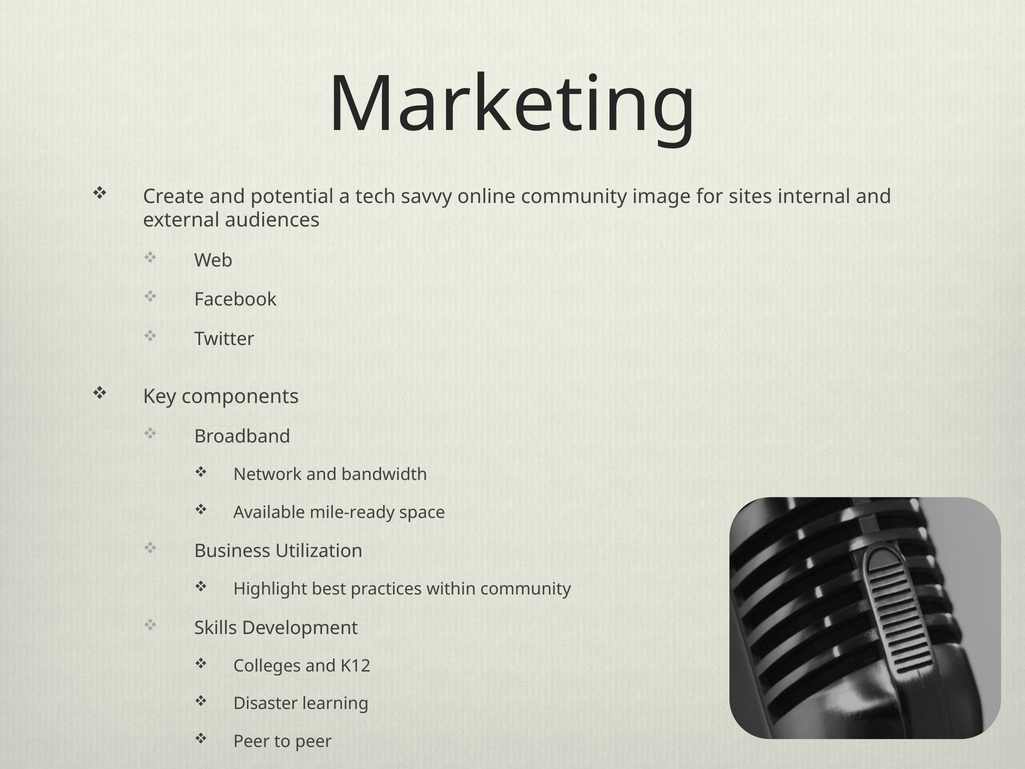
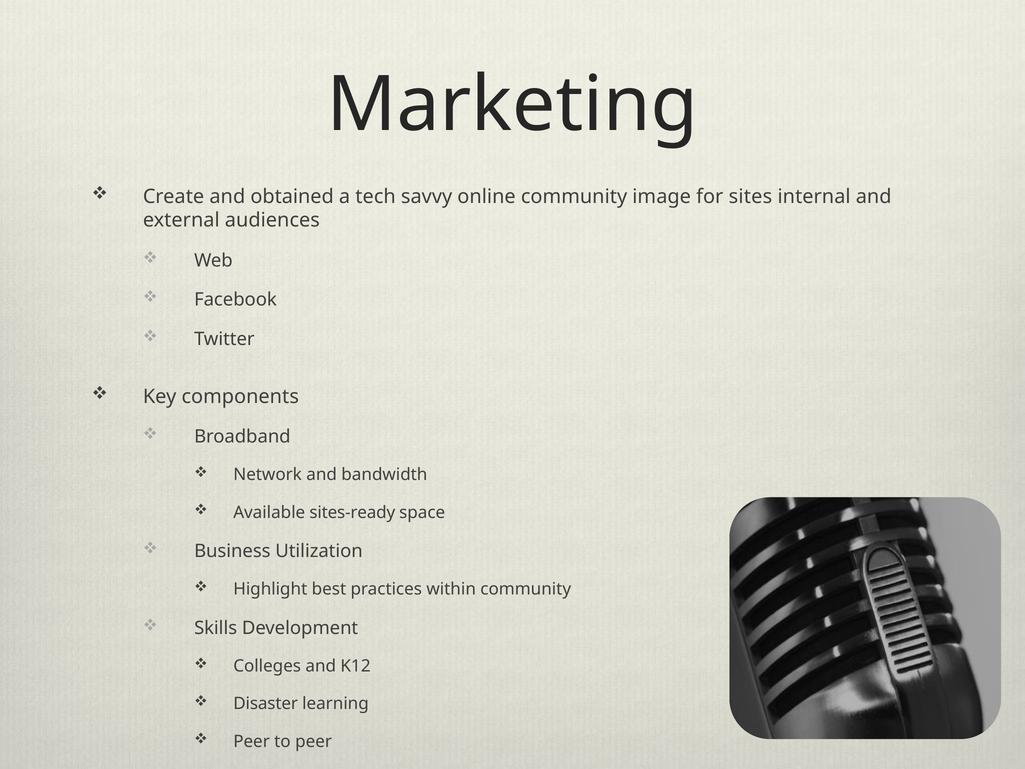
potential: potential -> obtained (292, 196)
mile-ready: mile-ready -> sites-ready (352, 512)
